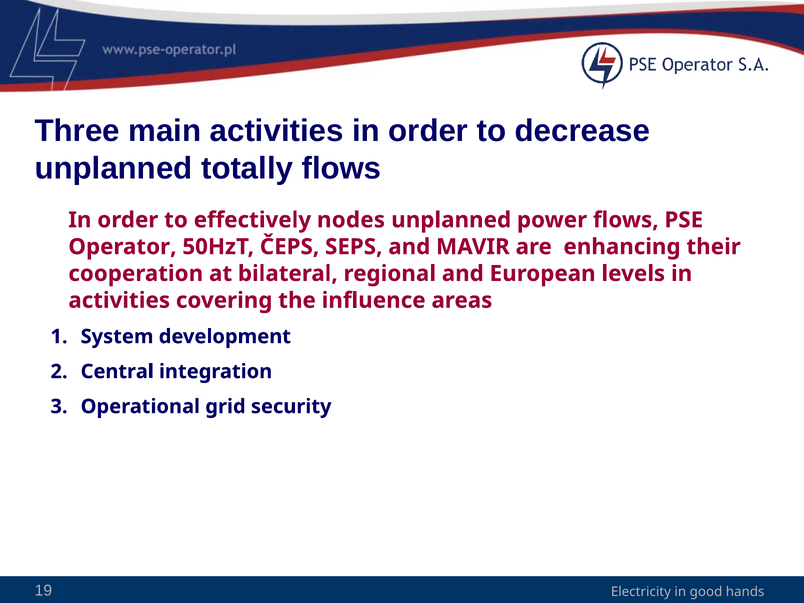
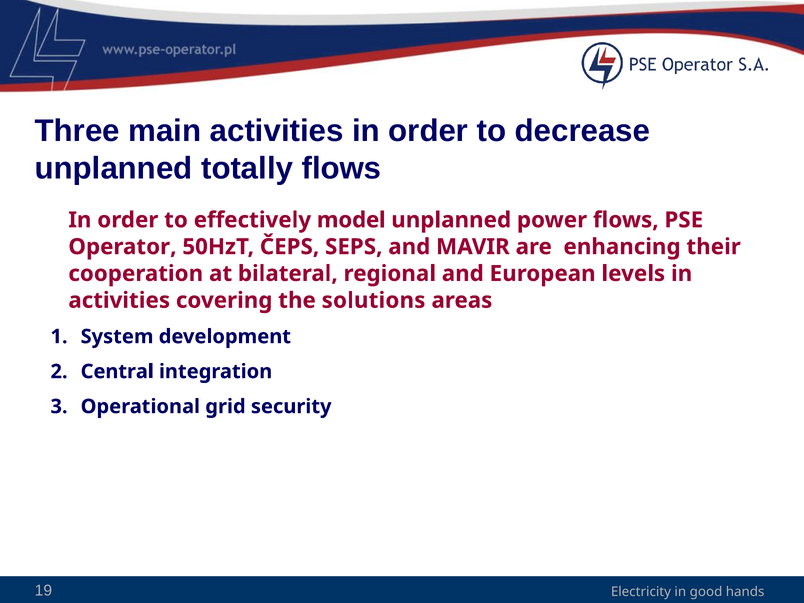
nodes: nodes -> model (351, 220)
influence: influence -> solutions (374, 300)
